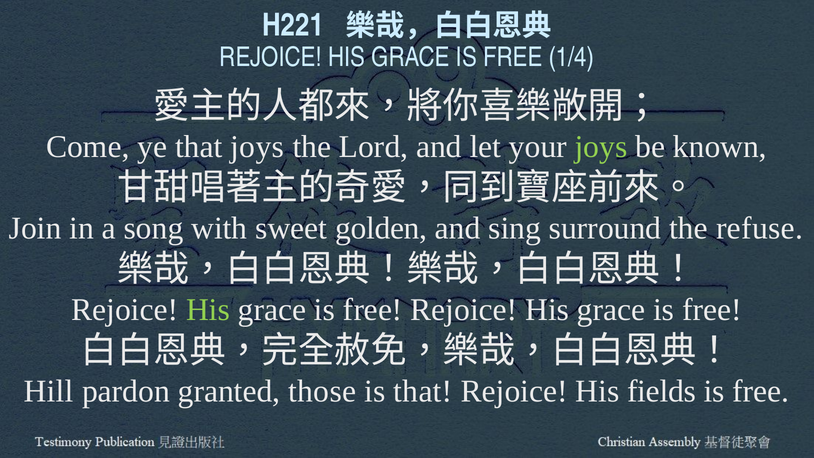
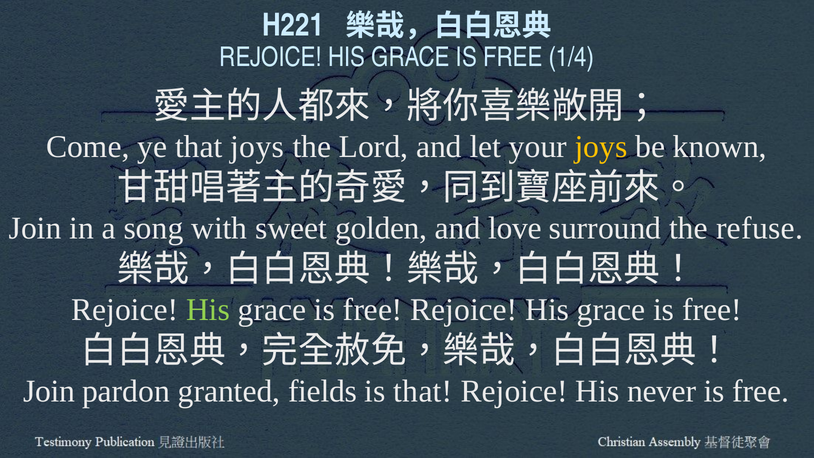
joys colour: light green -> yellow (601, 147)
sing: sing -> love (515, 228)
Hill: Hill -> Join (49, 391)
those: those -> fields (323, 391)
fields: fields -> never (662, 391)
